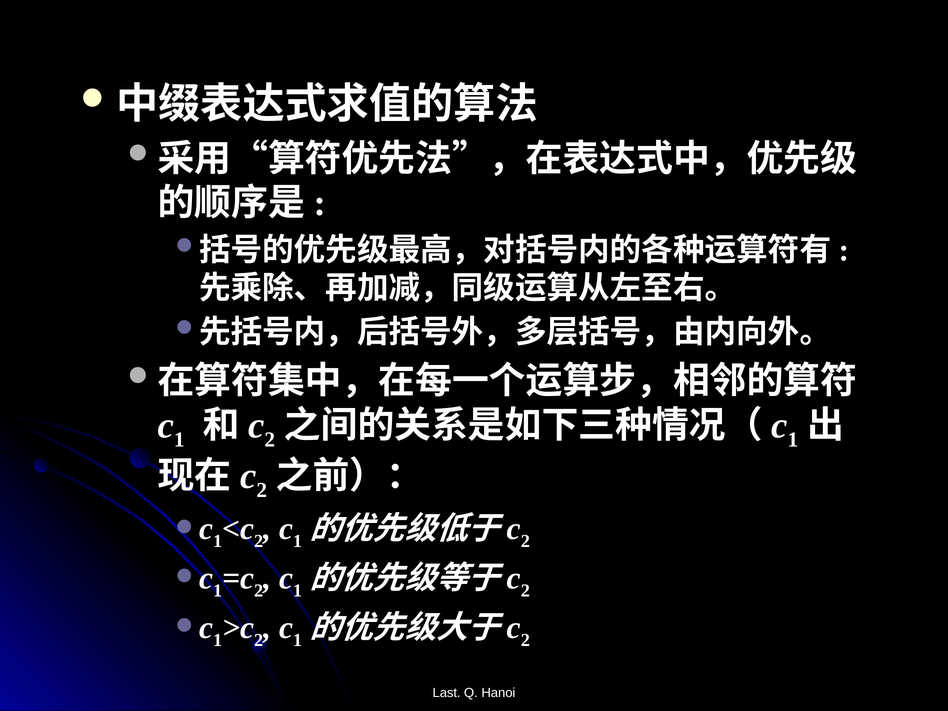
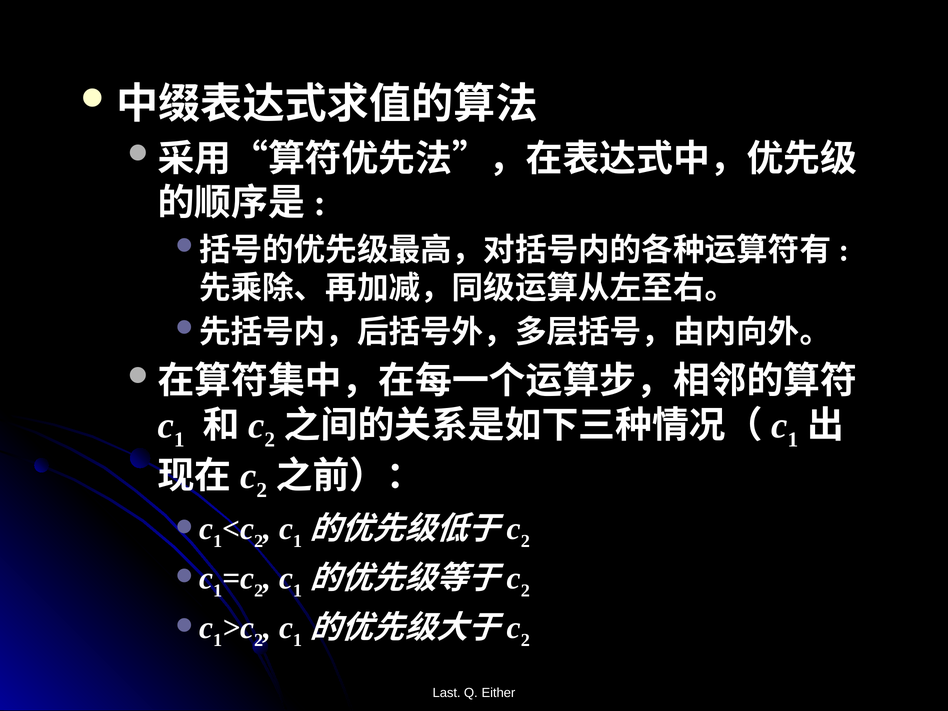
Hanoi: Hanoi -> Either (498, 693)
